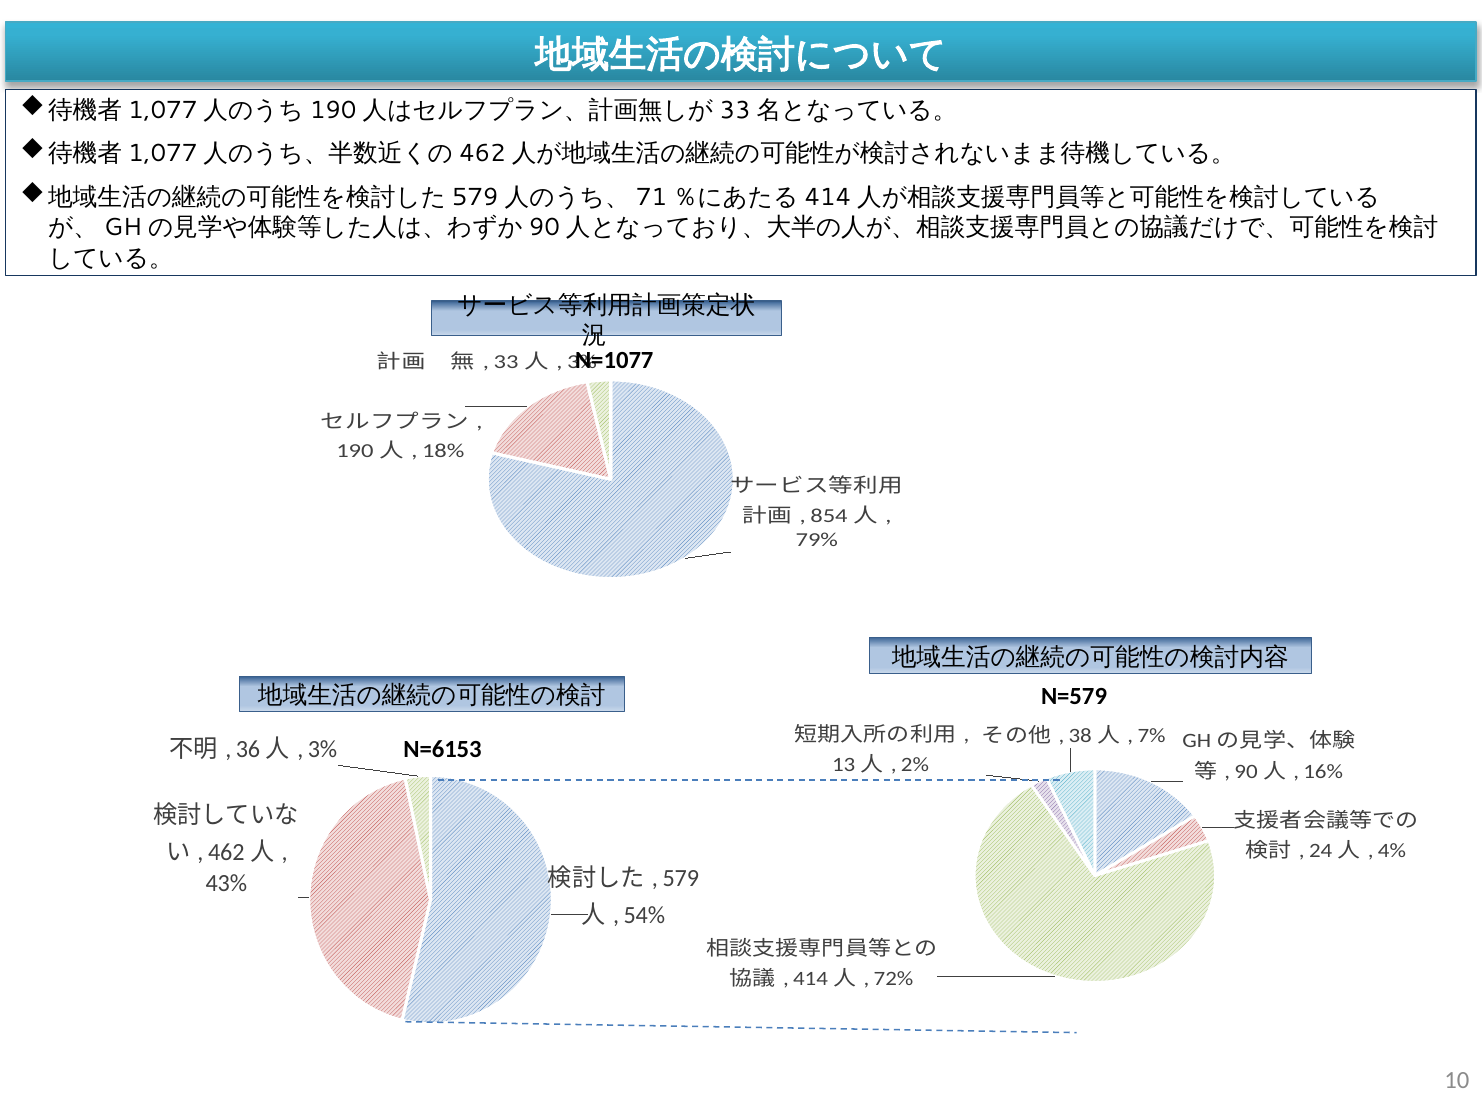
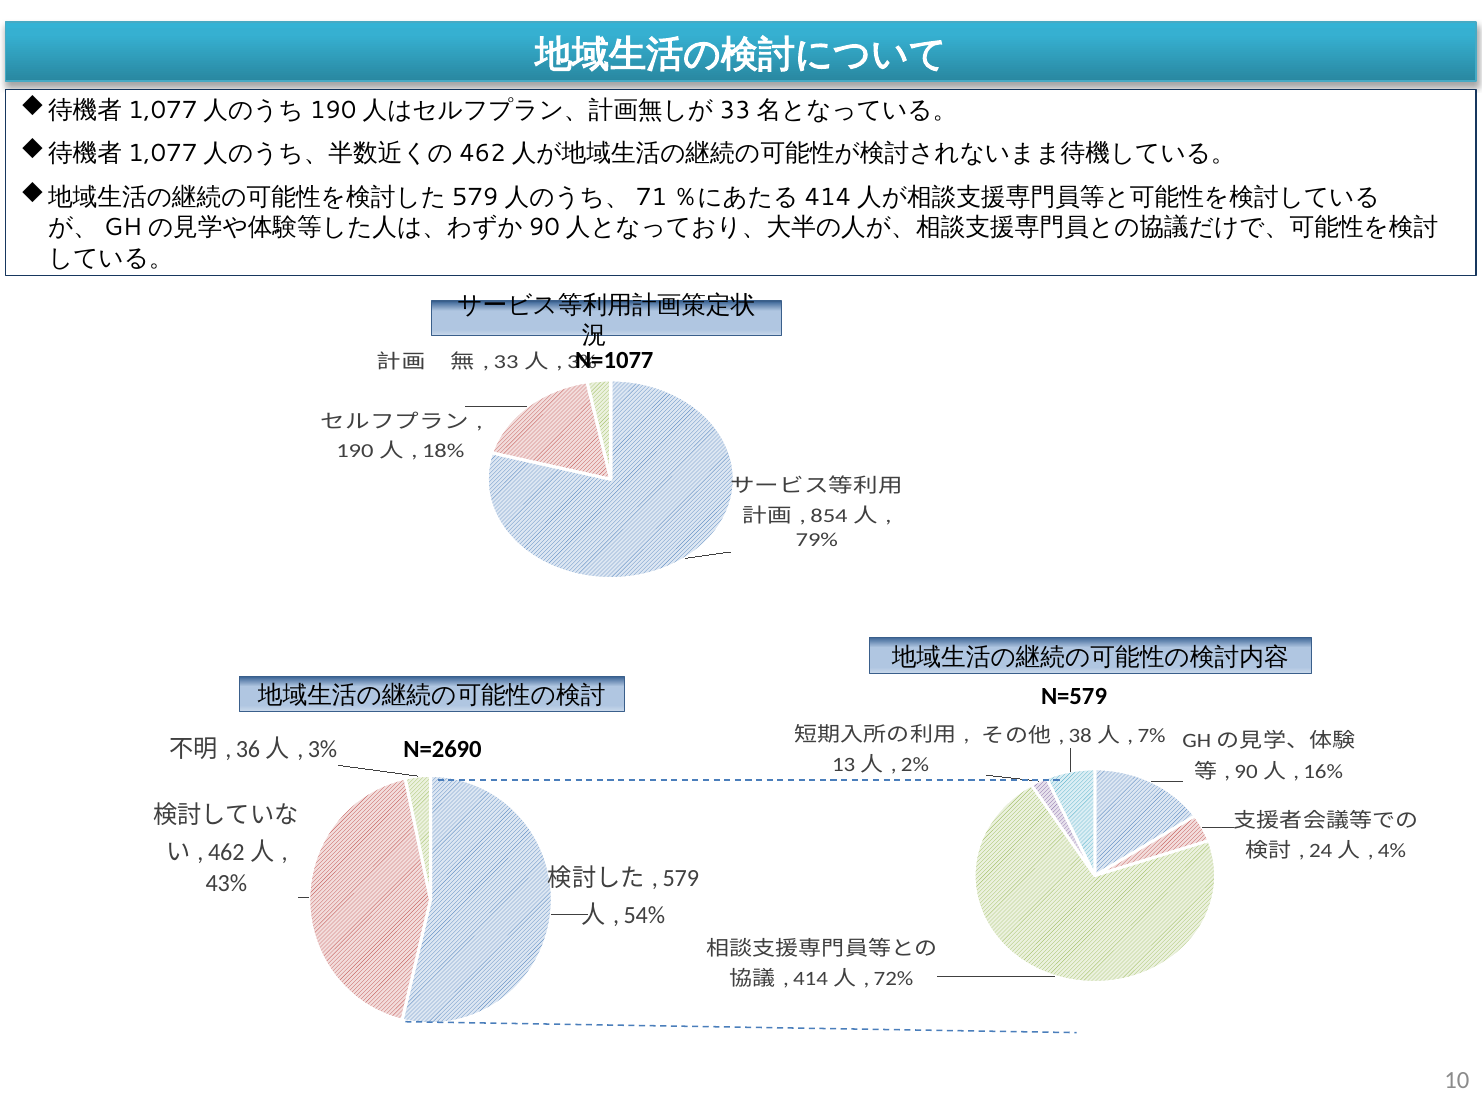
N=6153: N=6153 -> N=2690 (443, 749)
